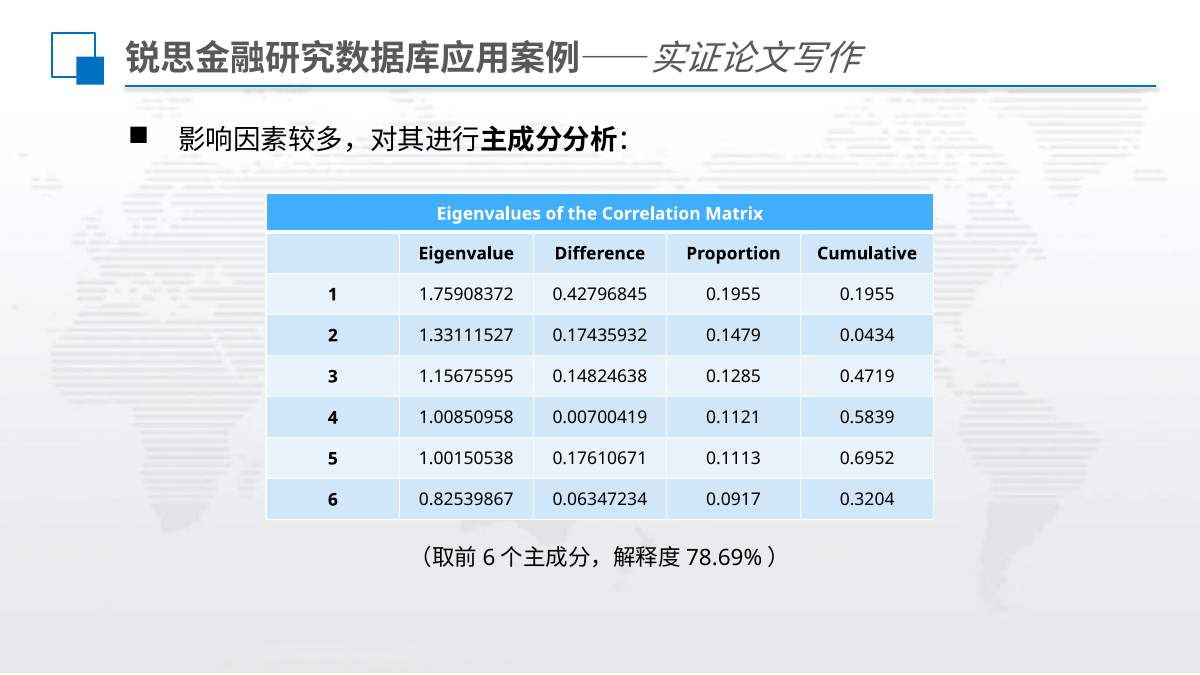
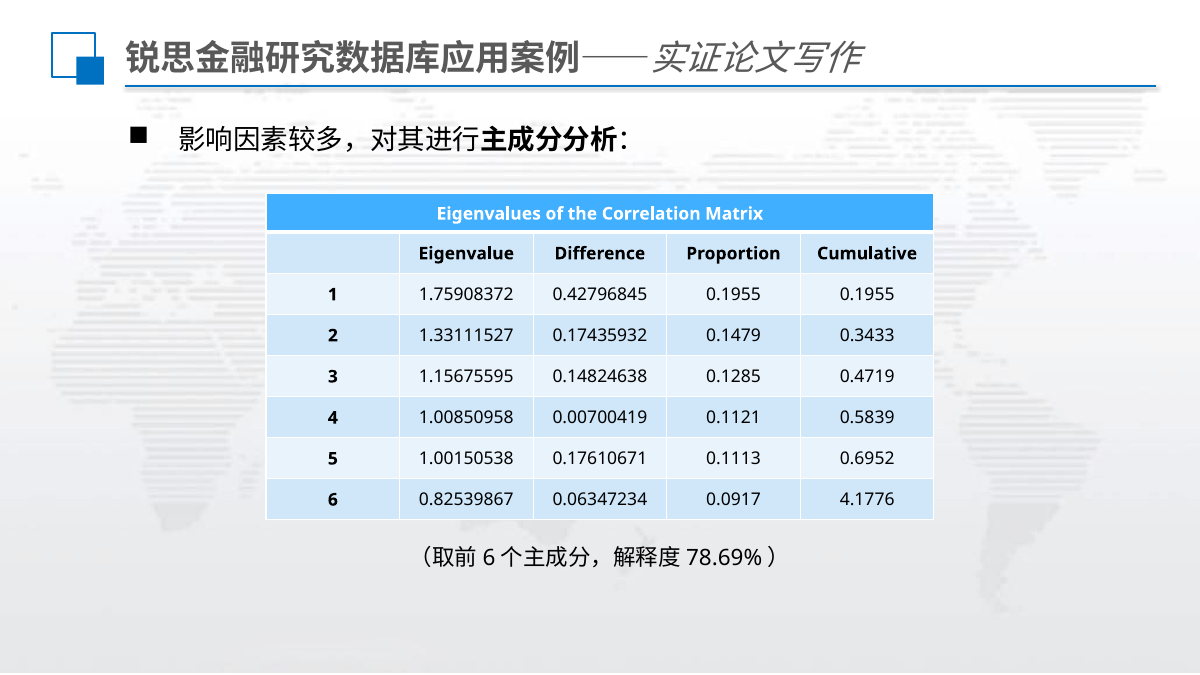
0.0434: 0.0434 -> 0.3433 (867, 336)
0.3204: 0.3204 -> 4.1776 (867, 500)
